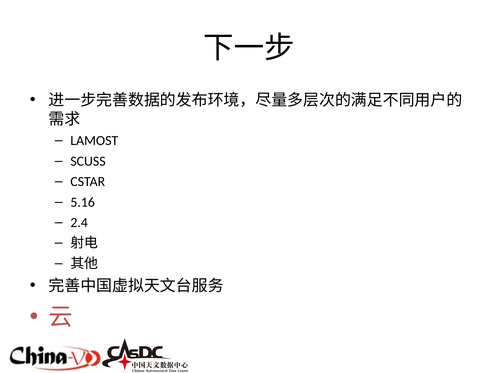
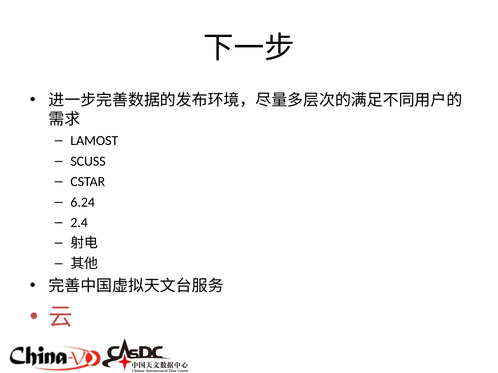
5.16: 5.16 -> 6.24 (83, 202)
